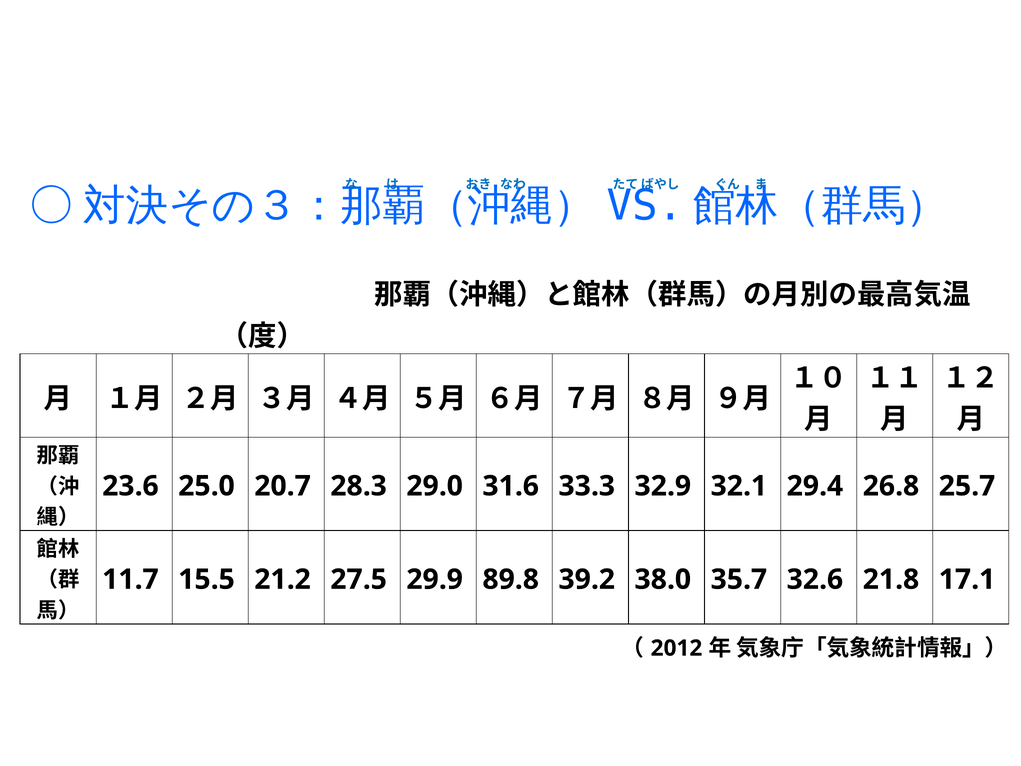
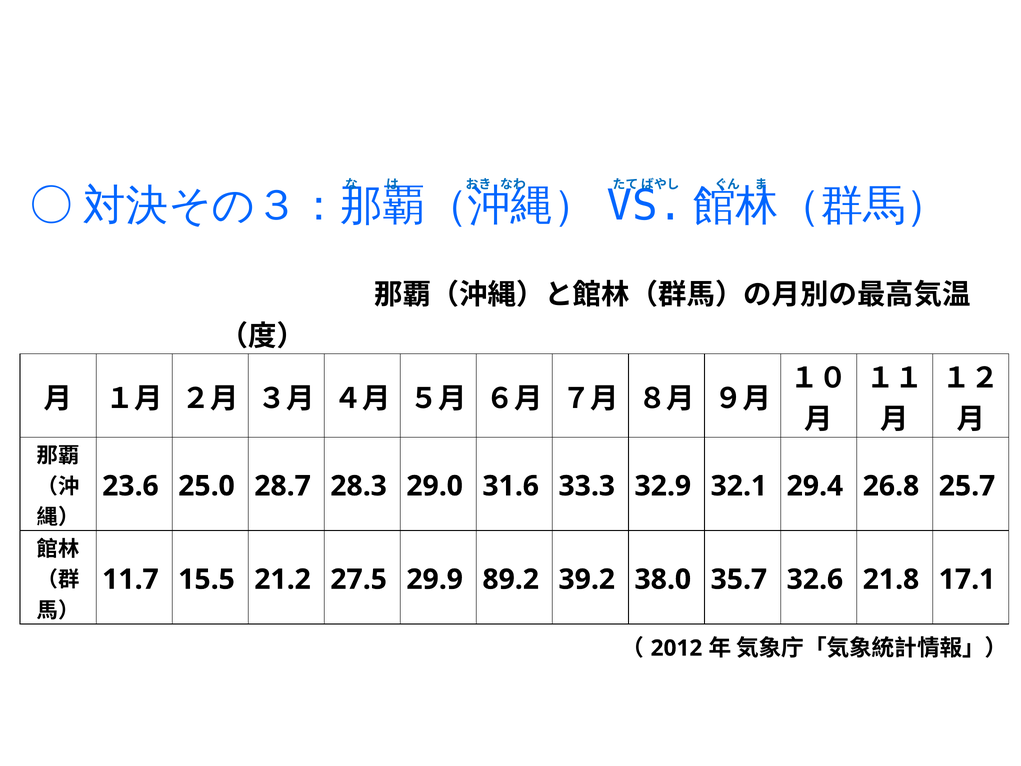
20.7: 20.7 -> 28.7 (283, 486)
89.8: 89.8 -> 89.2 (511, 579)
